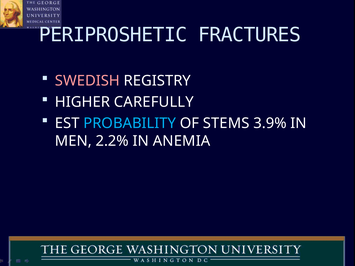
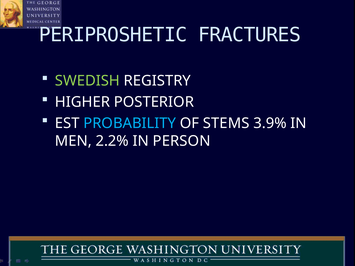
SWEDISH colour: pink -> light green (87, 81)
CAREFULLY: CAREFULLY -> POSTERIOR (154, 102)
ANEMIA: ANEMIA -> PERSON (182, 141)
